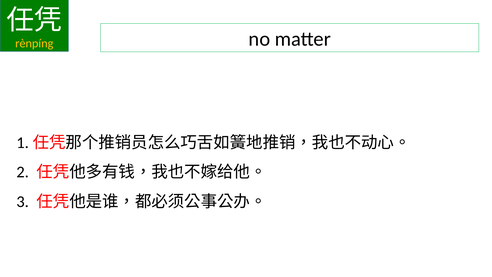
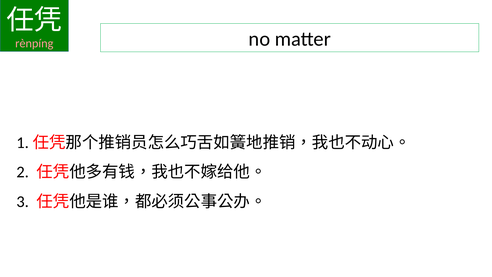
rènpíng colour: yellow -> pink (34, 43)
